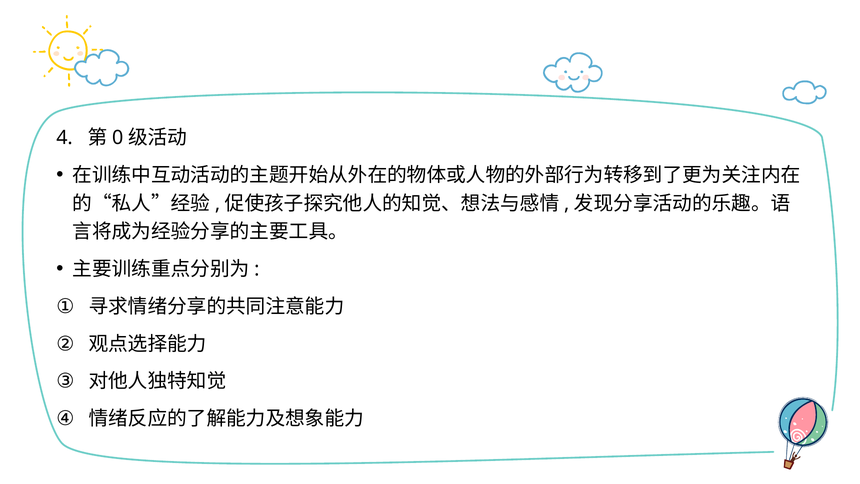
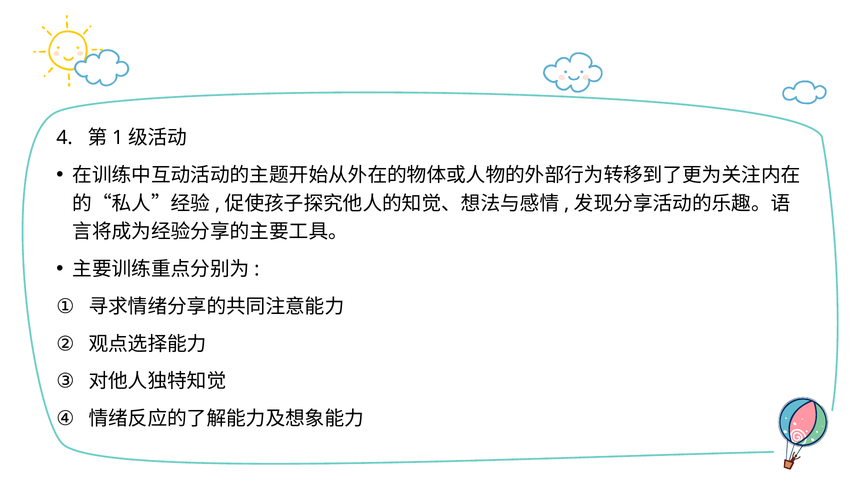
0: 0 -> 1 (118, 138)
